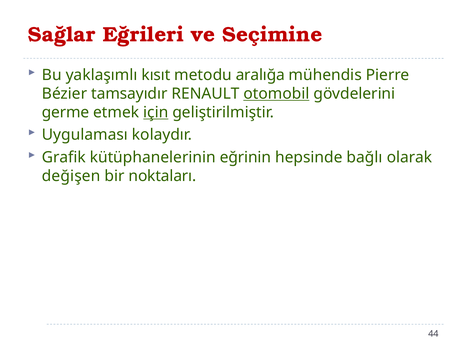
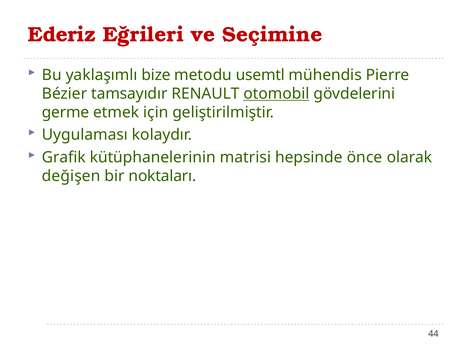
Sağlar: Sağlar -> Ederiz (62, 35)
kısıt: kısıt -> bize (156, 75)
aralığa: aralığa -> usemtl (260, 75)
için underline: present -> none (156, 112)
eğrinin: eğrinin -> matrisi (245, 158)
bağlı: bağlı -> önce (365, 158)
